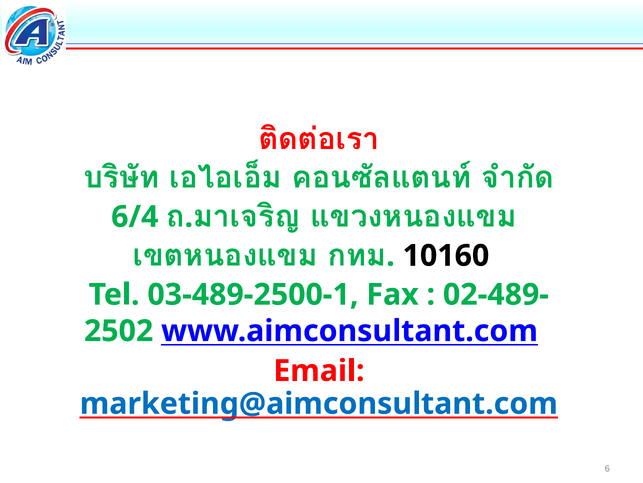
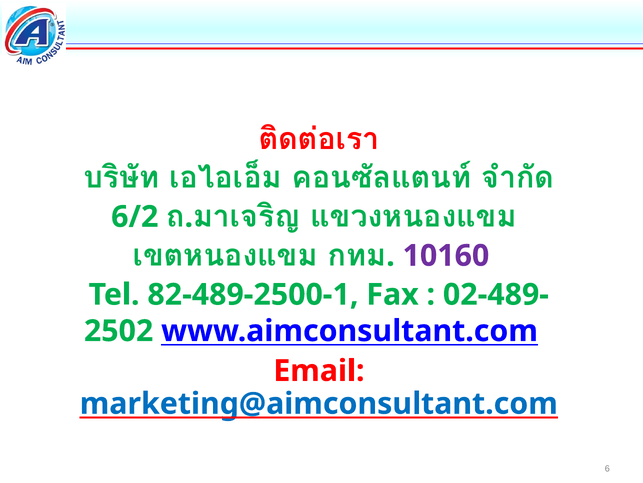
6/4: 6/4 -> 6/2 (135, 217)
10160 colour: black -> purple (446, 255)
03-489-2500-1: 03-489-2500-1 -> 82-489-2500-1 (253, 294)
